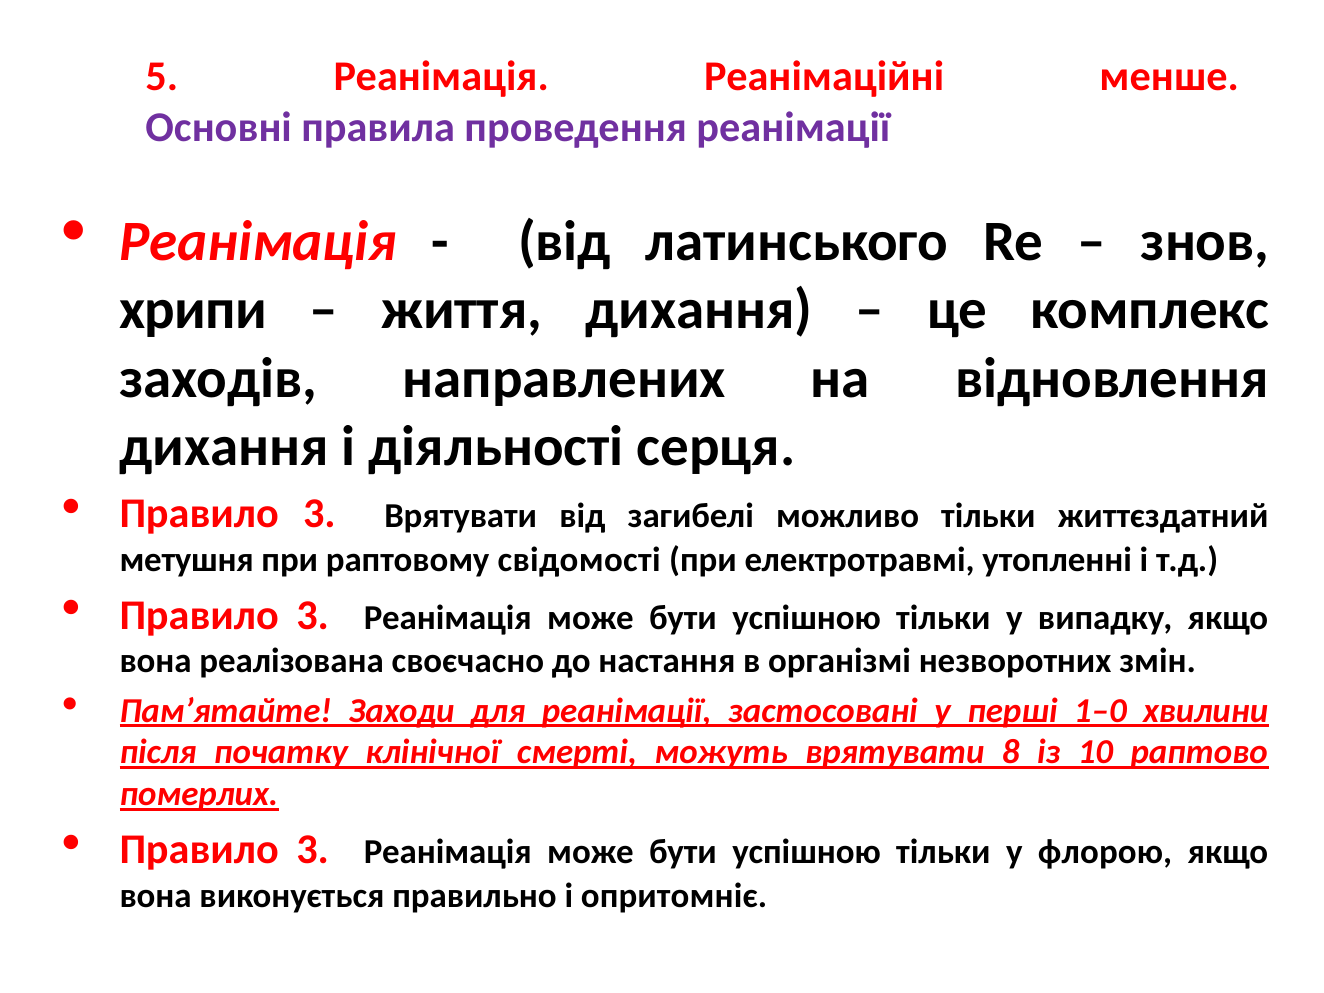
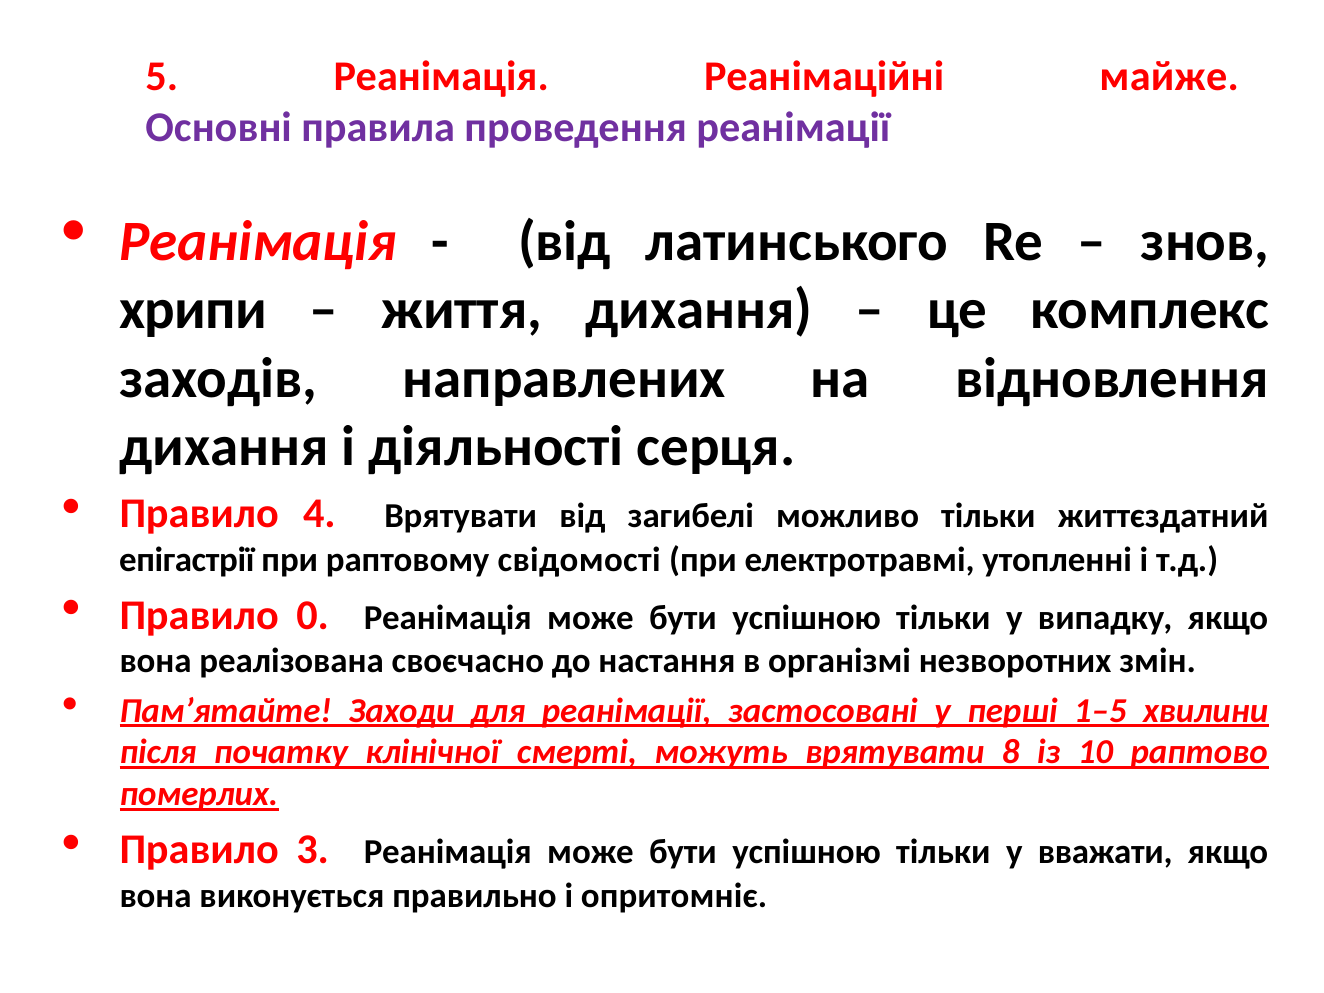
менше: менше -> майже (1169, 77)
3: 3 -> 4 (319, 514)
метушня: метушня -> епігастрії (187, 560)
3: 3 -> 0 (313, 615)
1–0: 1–0 -> 1–5 (1100, 711)
флорою: флорою -> вважати (1105, 852)
